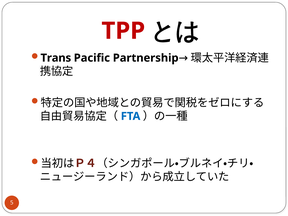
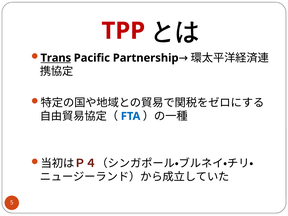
Trans underline: none -> present (56, 58)
